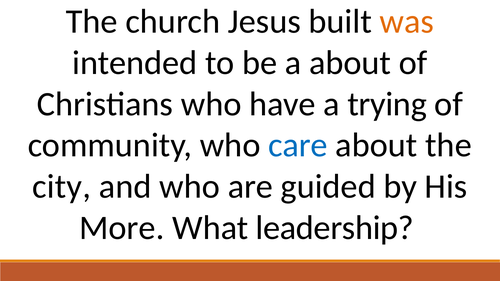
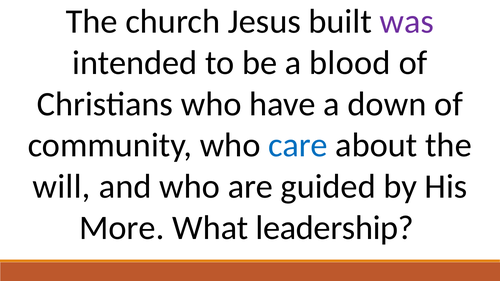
was colour: orange -> purple (407, 22)
a about: about -> blood (350, 63)
trying: trying -> down (387, 104)
city: city -> will (61, 187)
